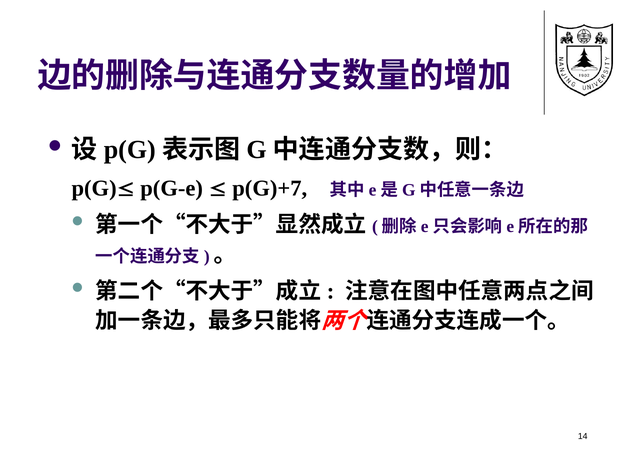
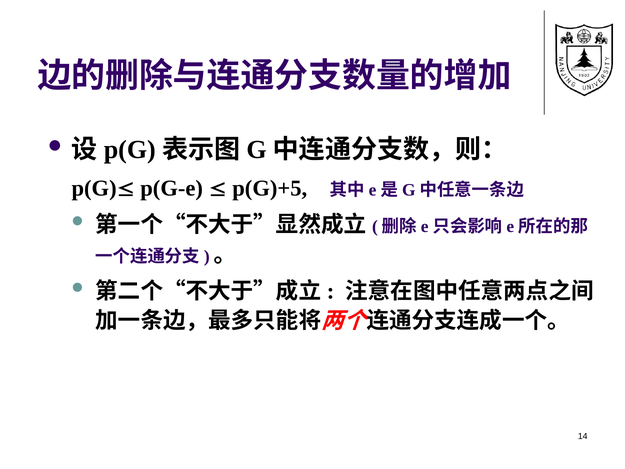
p(G)+7: p(G)+7 -> p(G)+5 (270, 188)
